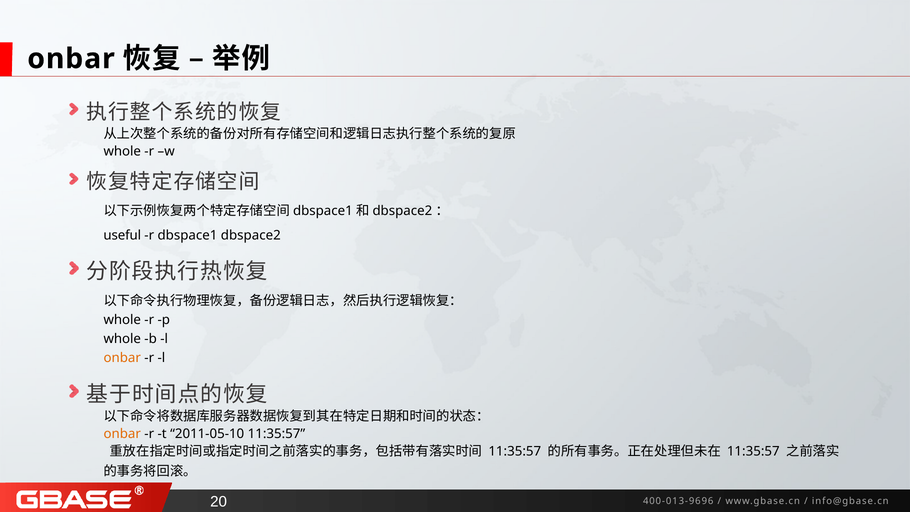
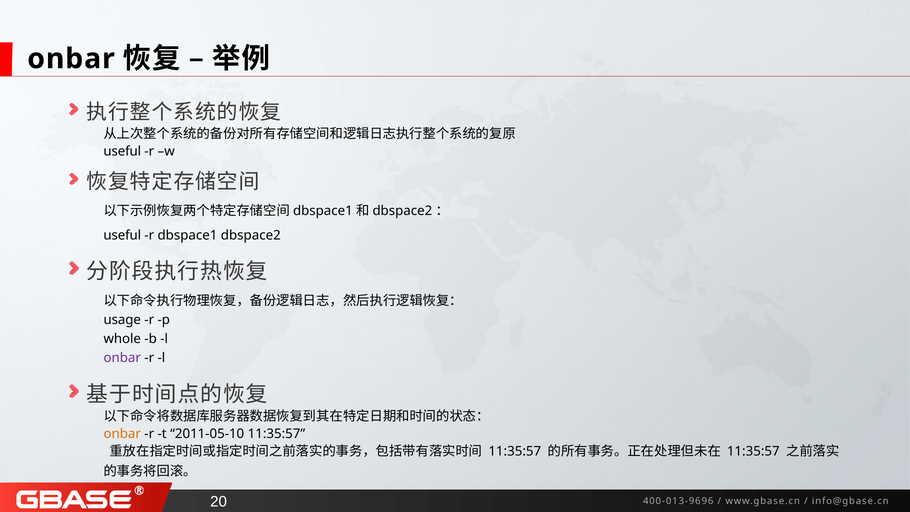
whole: whole -> useful (122, 151)
whole: whole -> usage (122, 320)
onbar colour: orange -> purple (122, 358)
